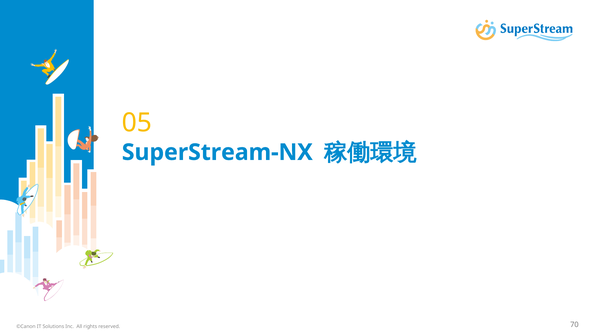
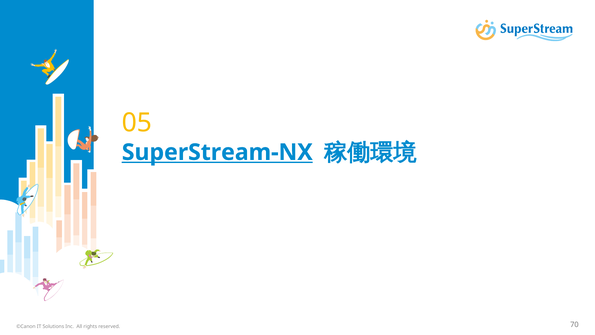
SuperStream-NX underline: none -> present (217, 152)
